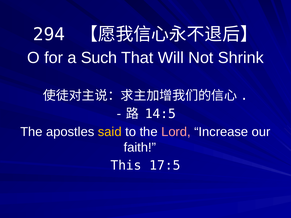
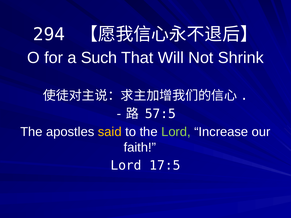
14:5: 14:5 -> 57:5 (160, 114)
Lord colour: pink -> light green (176, 132)
This: This -> Lord (126, 166)
